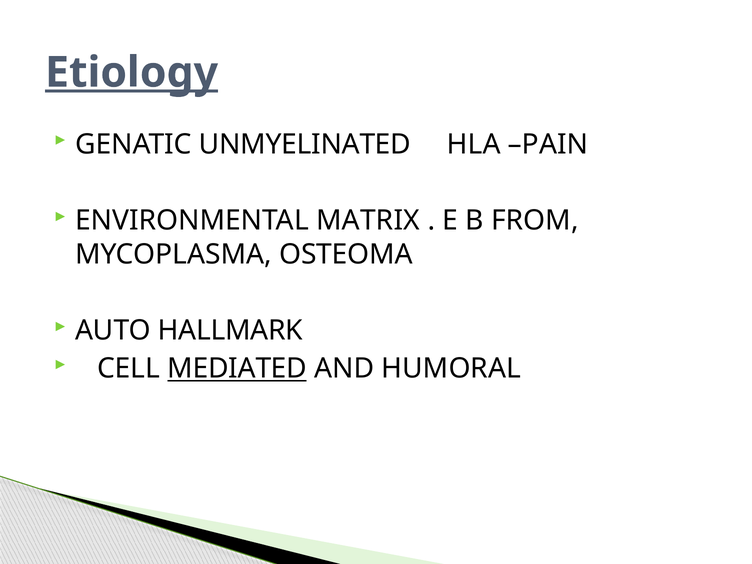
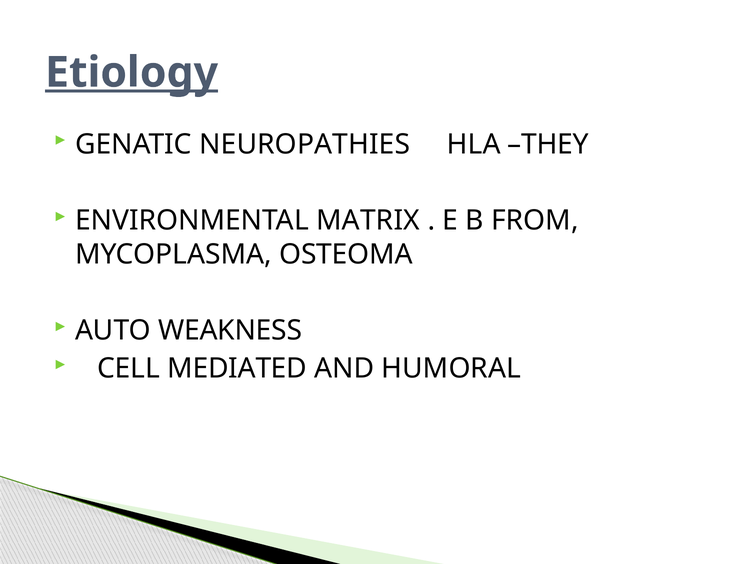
UNMYELINATED: UNMYELINATED -> NEUROPATHIES (305, 144)
PAIN: PAIN -> THEY (548, 144)
HALLMARK: HALLMARK -> WEAKNESS (230, 330)
MEDIATED underline: present -> none (237, 369)
